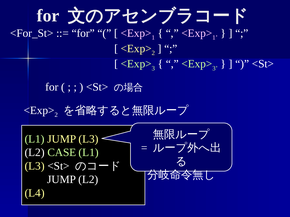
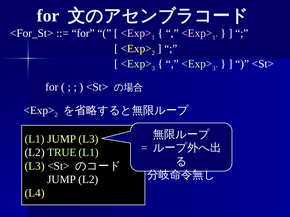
CASE: CASE -> TRUE (62, 153)
